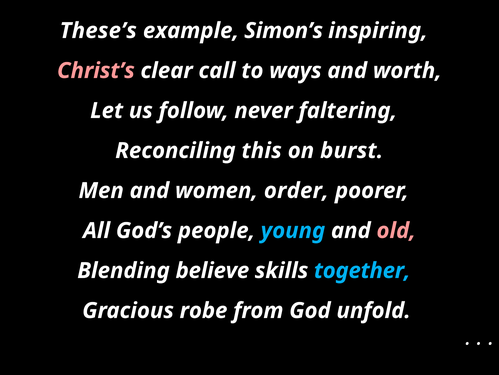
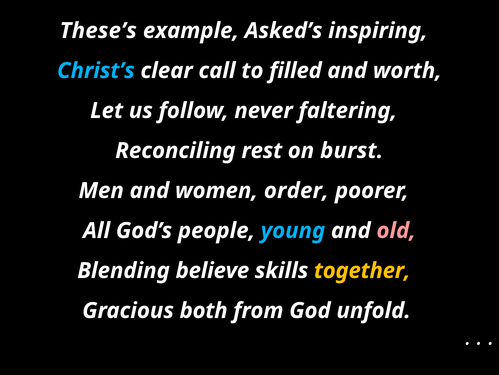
Simon’s: Simon’s -> Asked’s (284, 31)
Christ’s colour: pink -> light blue (96, 71)
ways: ways -> filled (295, 71)
this: this -> rest (262, 150)
together colour: light blue -> yellow (362, 270)
robe: robe -> both (204, 310)
